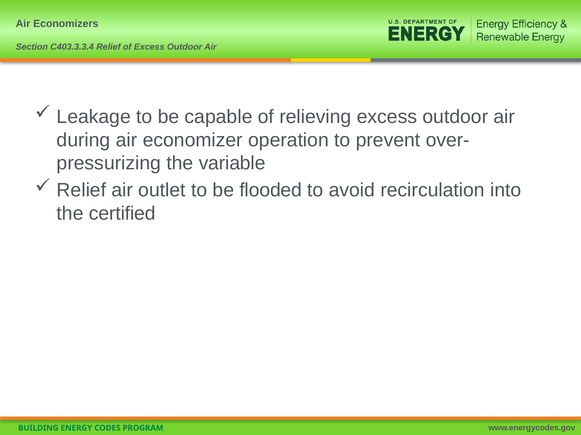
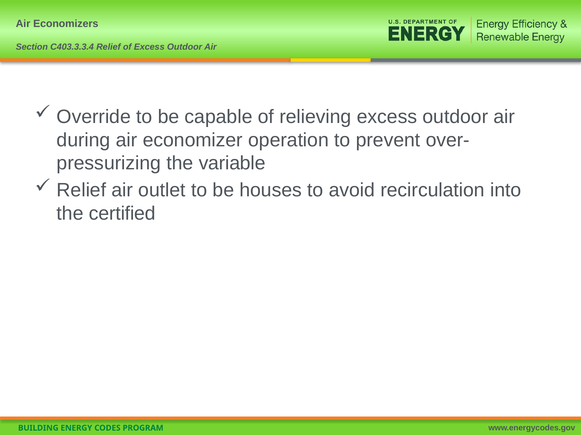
Leakage: Leakage -> Override (94, 117)
flooded: flooded -> houses (271, 191)
